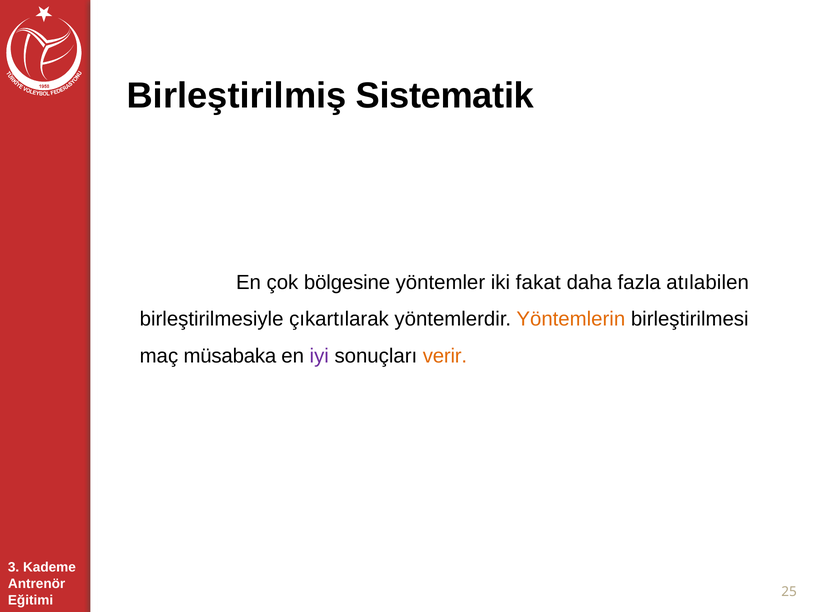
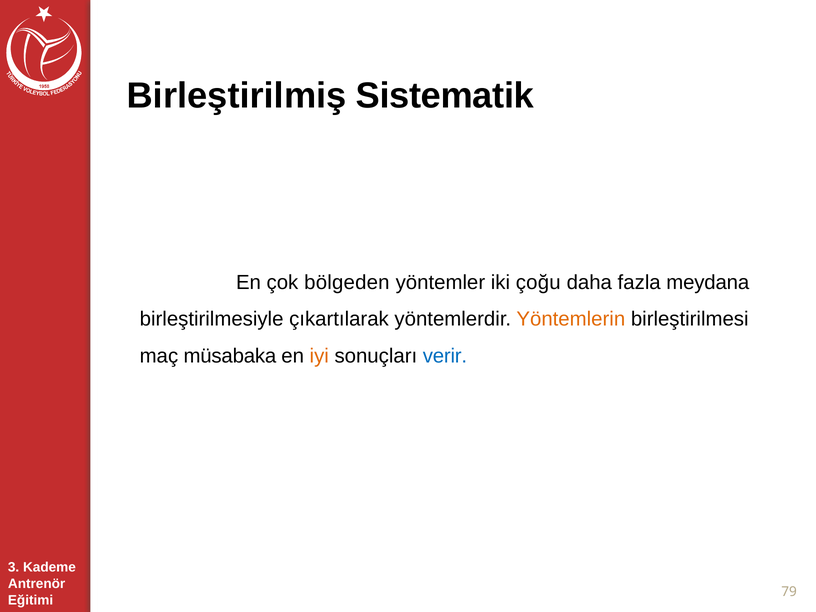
bölgesine: bölgesine -> bölgeden (347, 282)
fakat: fakat -> çoğu (538, 282)
atılabilen: atılabilen -> meydana (708, 282)
iyi colour: purple -> orange (319, 356)
verir colour: orange -> blue (445, 356)
25: 25 -> 79 (789, 592)
